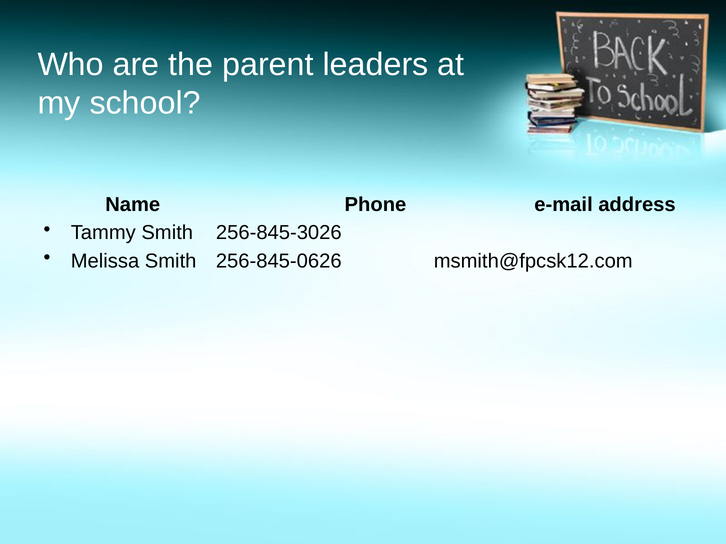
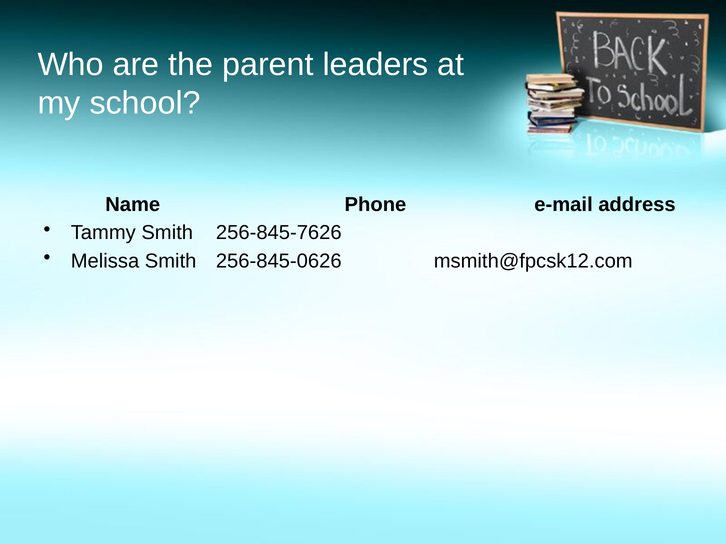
256-845-3026: 256-845-3026 -> 256-845-7626 (279, 233)
